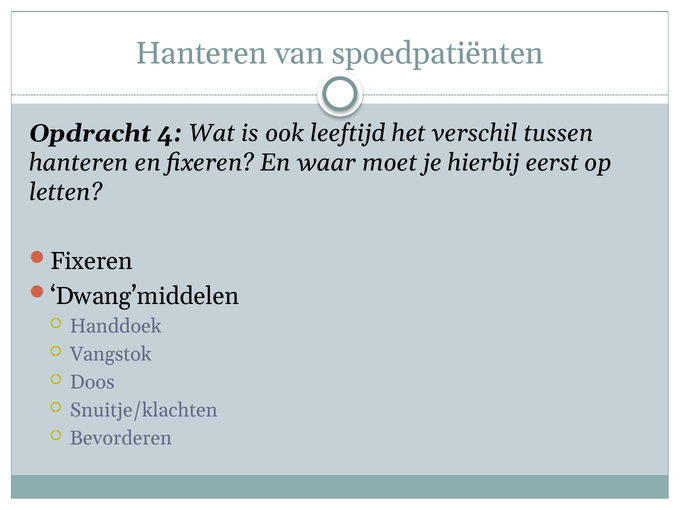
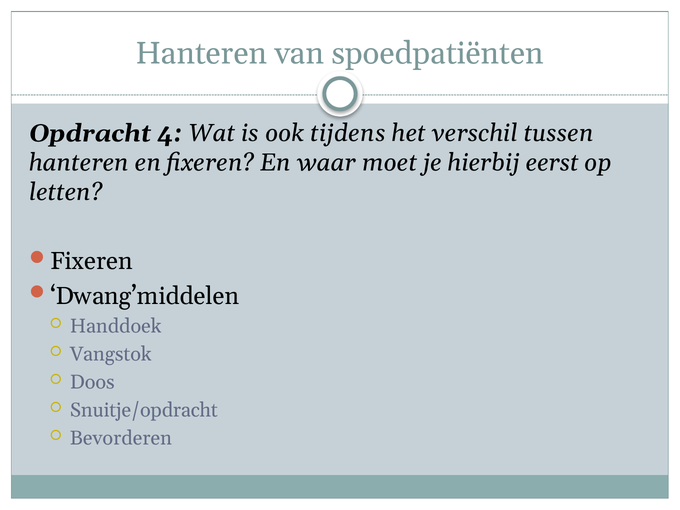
leeftijd: leeftijd -> tijdens (348, 133)
Snuitje/klachten: Snuitje/klachten -> Snuitje/opdracht (144, 410)
